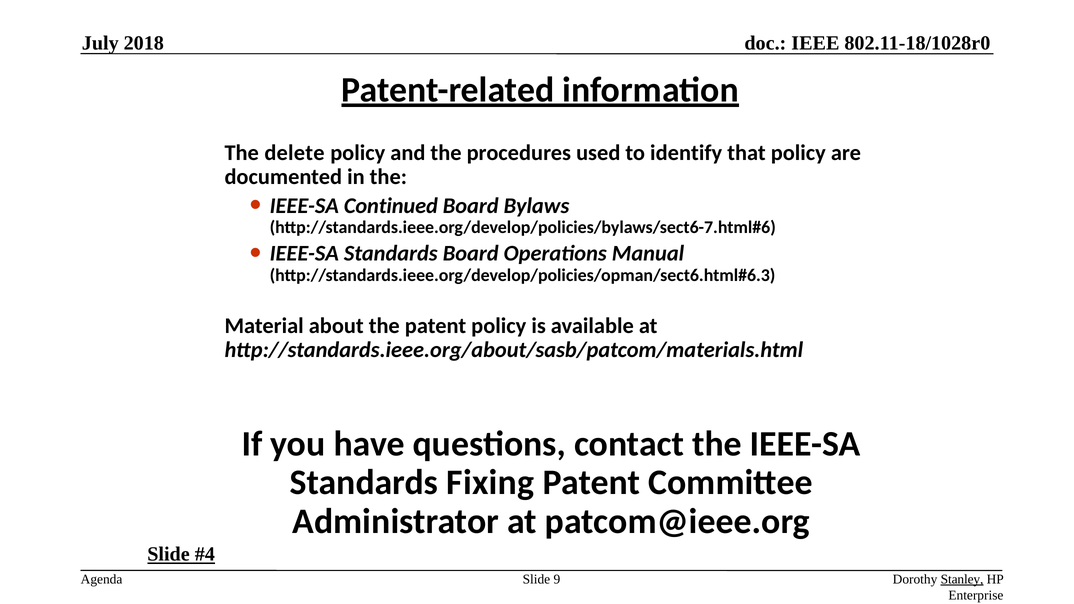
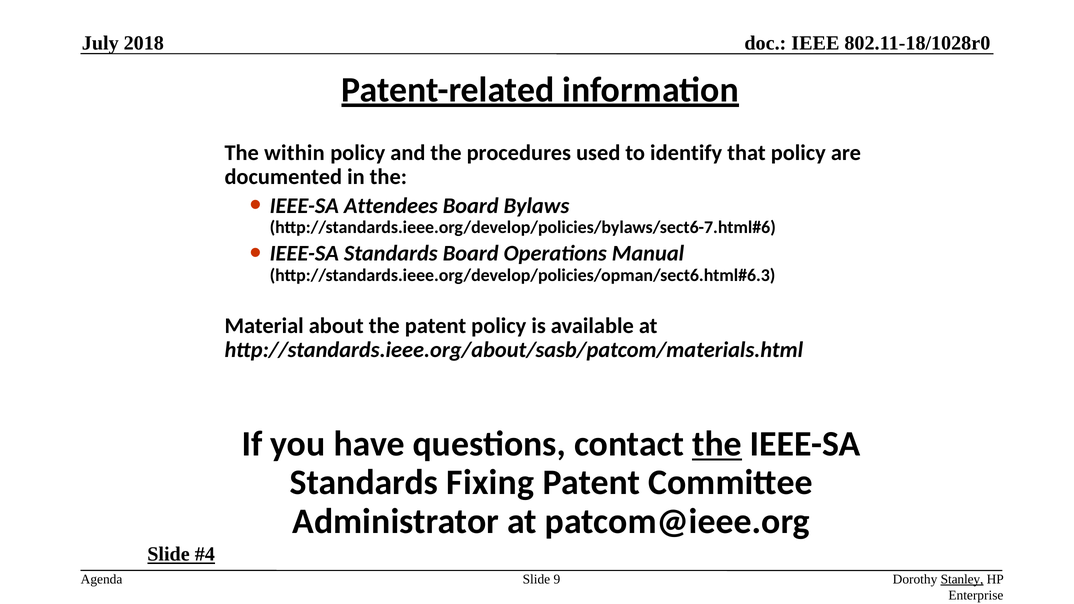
delete: delete -> within (294, 153)
Continued: Continued -> Attendees (391, 206)
the underline: none -> present (717, 444)
